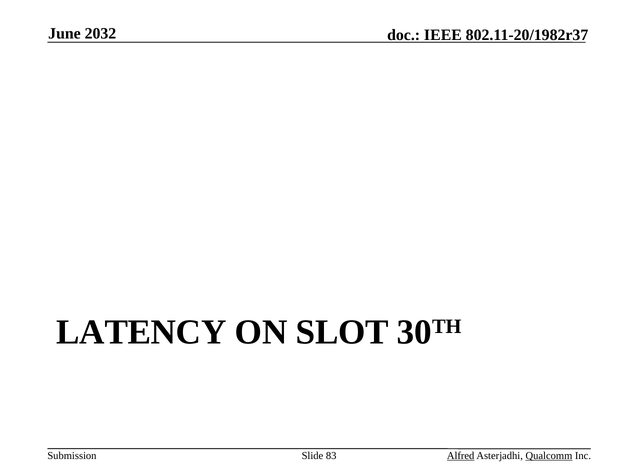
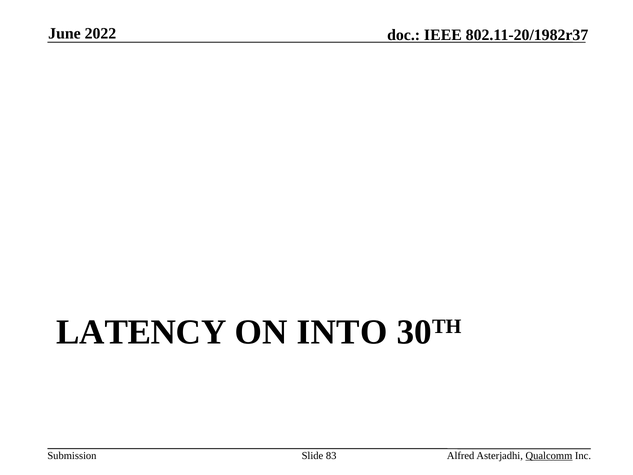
2032: 2032 -> 2022 (100, 34)
SLOT: SLOT -> INTO (342, 332)
Alfred underline: present -> none (461, 455)
